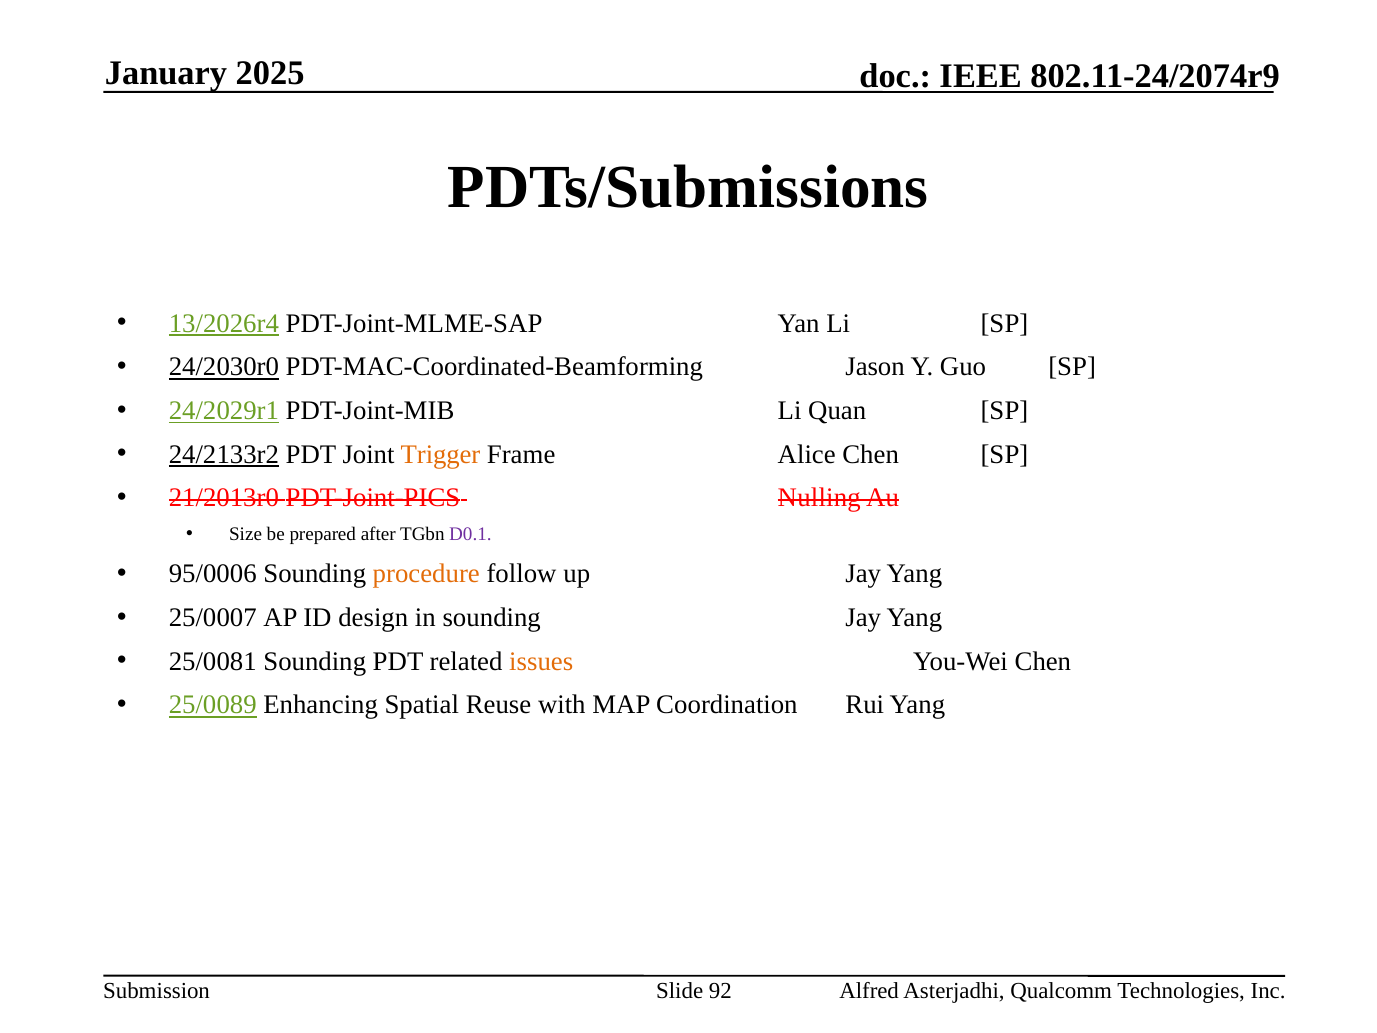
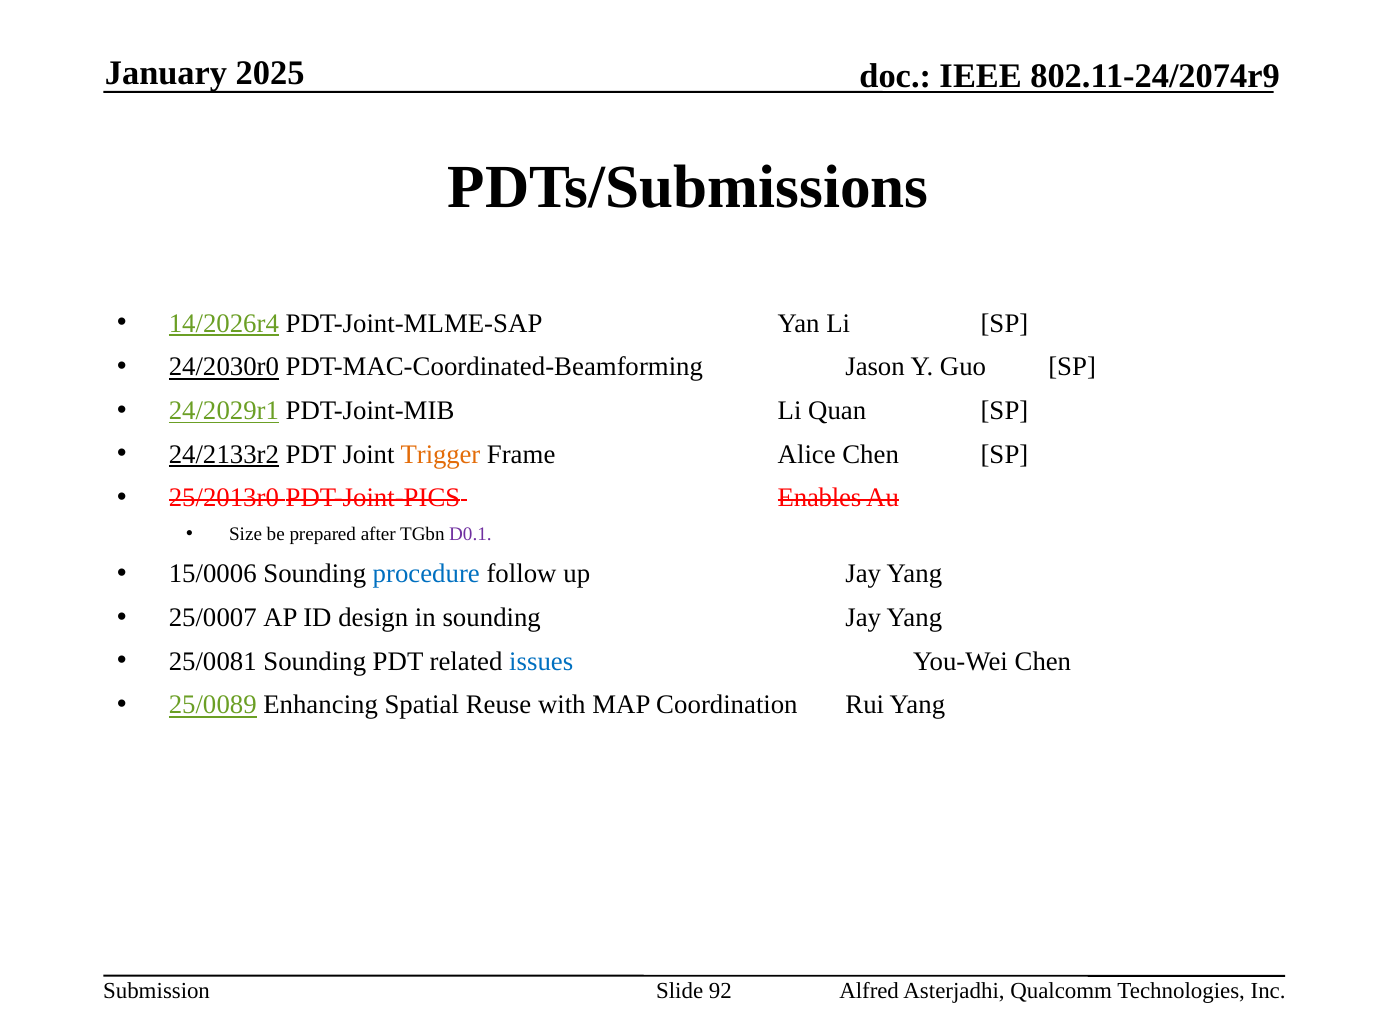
13/2026r4: 13/2026r4 -> 14/2026r4 (224, 323)
21/2013r0: 21/2013r0 -> 25/2013r0 (224, 498)
Nulling: Nulling -> Enables (819, 498)
95/0006: 95/0006 -> 15/0006 (213, 574)
procedure colour: orange -> blue (426, 574)
issues colour: orange -> blue (541, 661)
